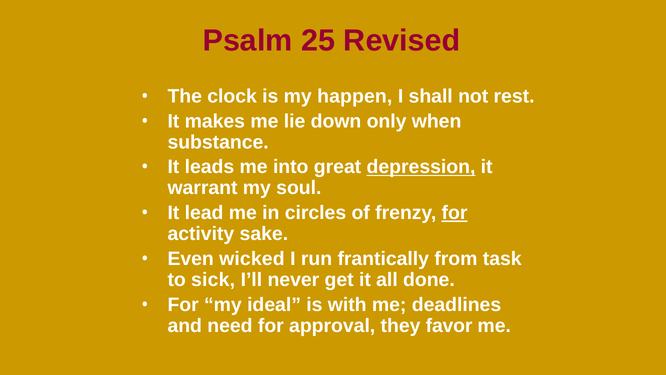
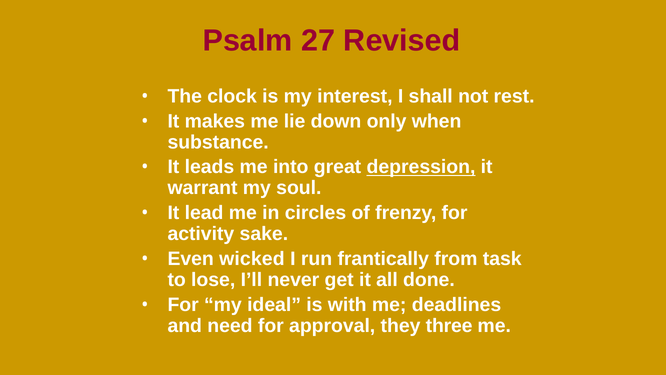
25: 25 -> 27 (318, 41)
happen: happen -> interest (355, 96)
for underline: present -> none (455, 213)
sick: sick -> lose (213, 280)
favor: favor -> three (449, 325)
